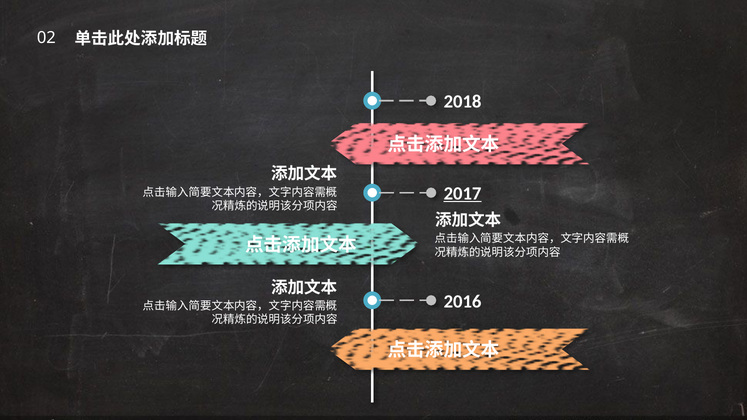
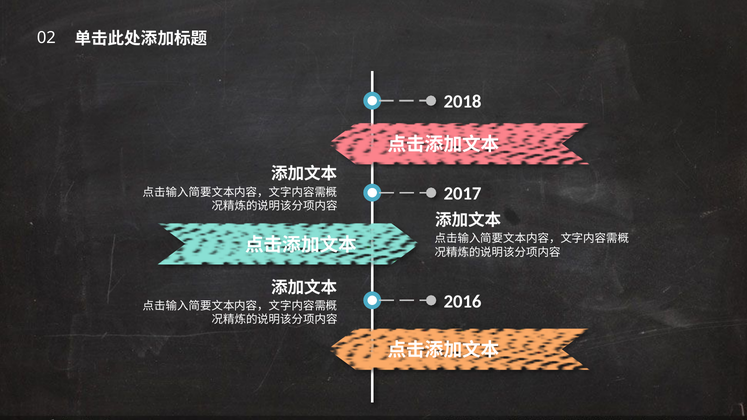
2017 underline: present -> none (463, 193)
